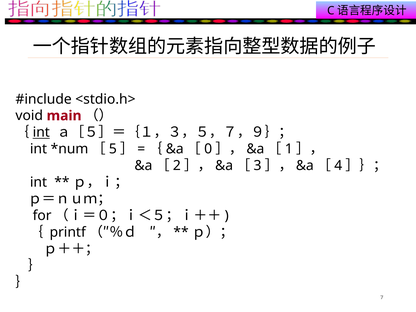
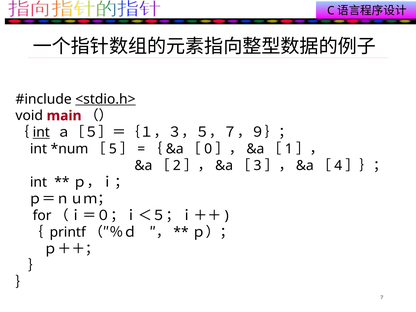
<stdio.h> underline: none -> present (105, 99)
